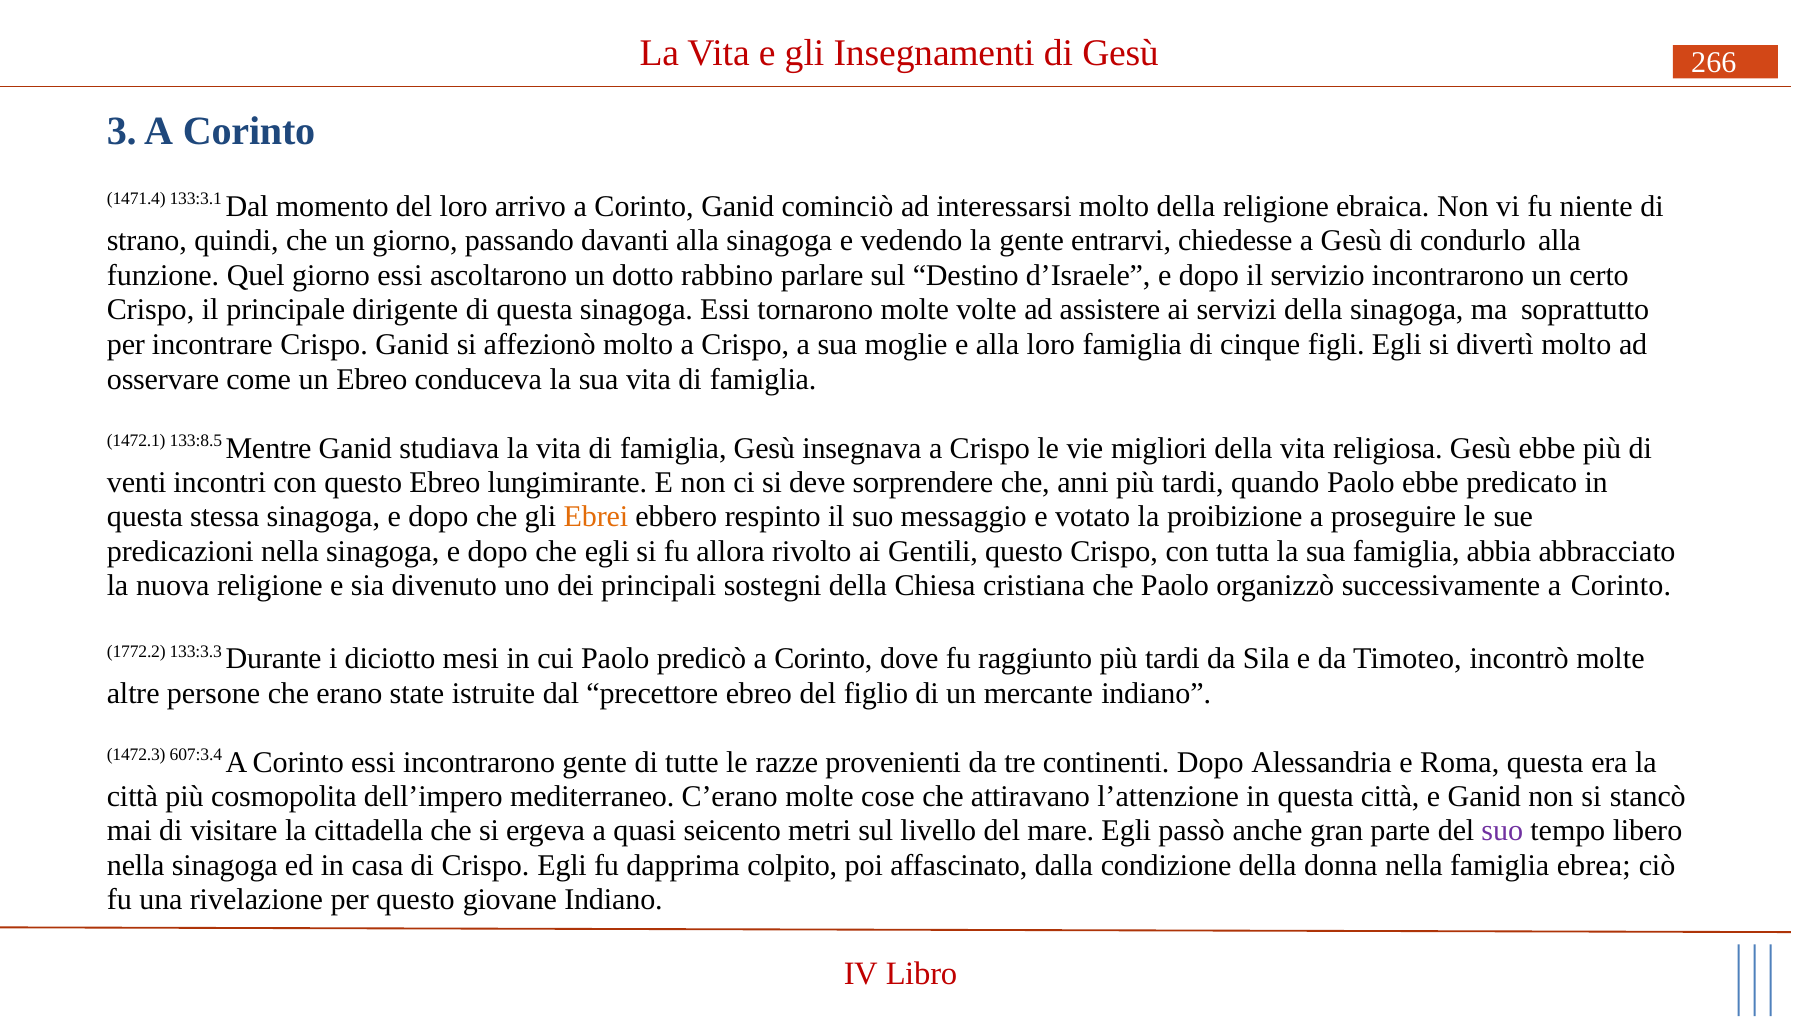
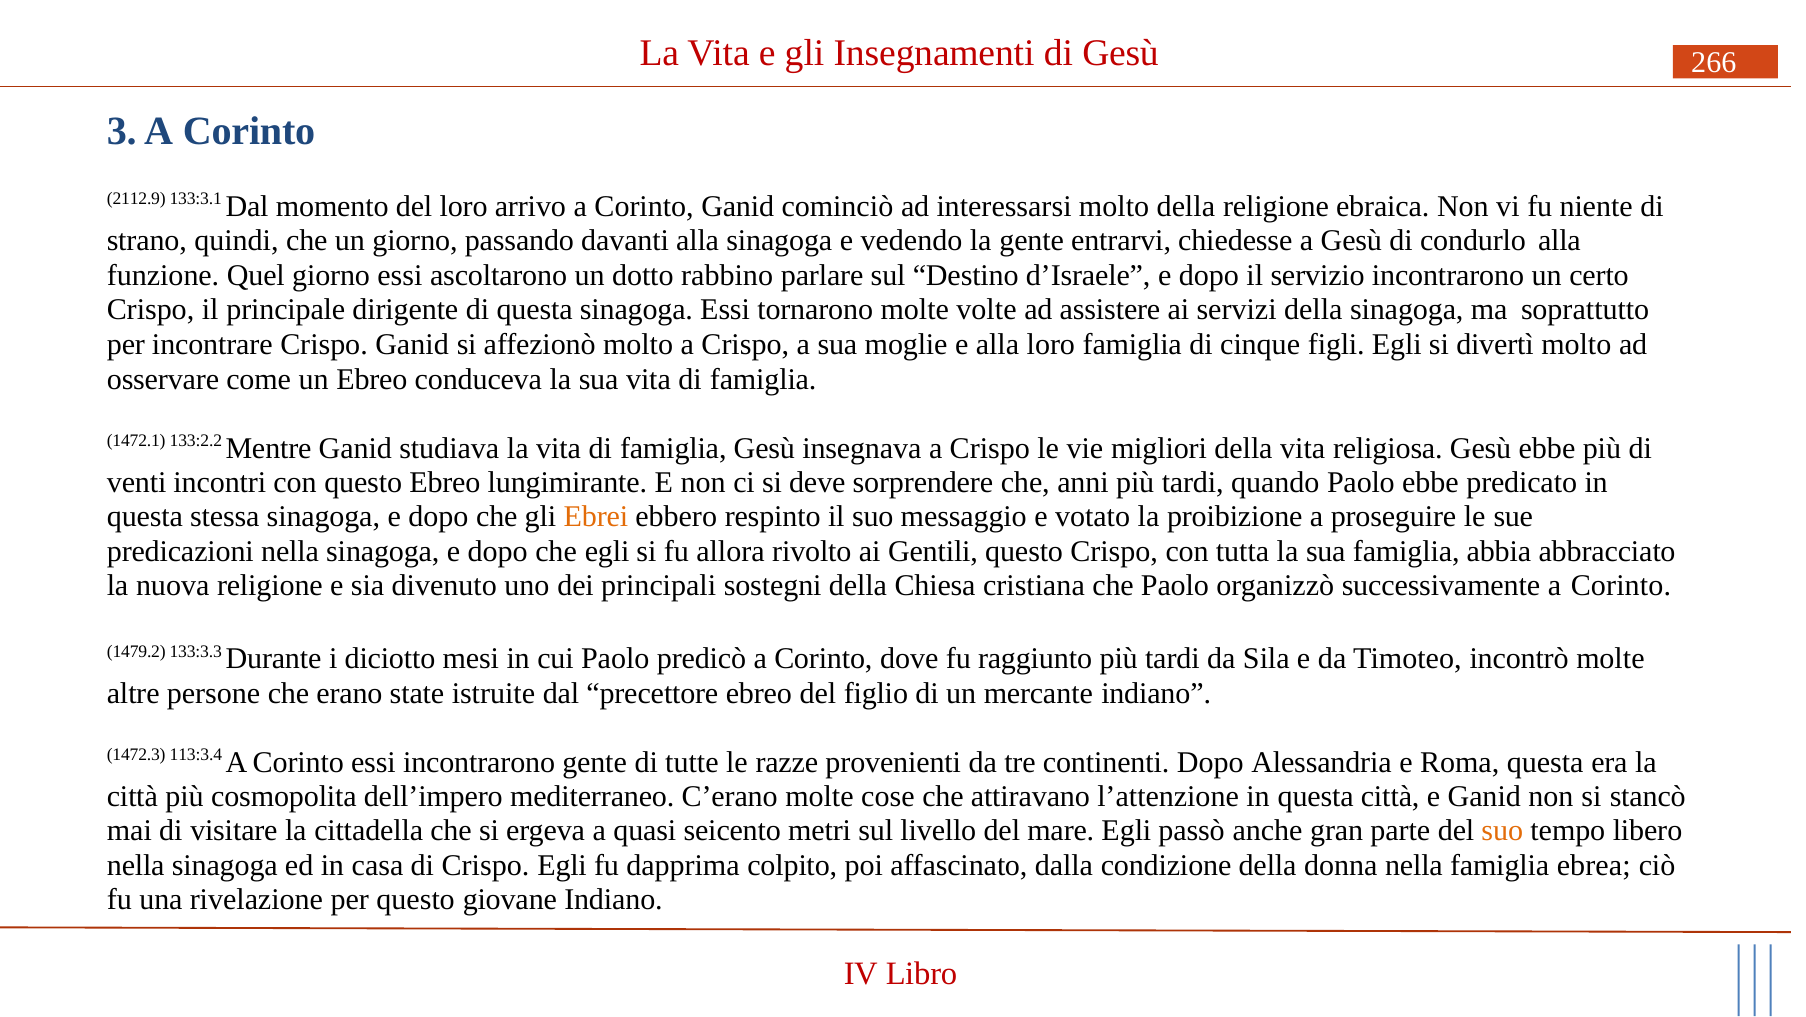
1471.4: 1471.4 -> 2112.9 (136, 199)
133:8.5: 133:8.5 -> 133:2.2 (196, 441)
1772.2: 1772.2 -> 1479.2 (136, 651)
607:3.4: 607:3.4 -> 113:3.4 (196, 755)
suo colour: purple -> orange (1502, 831)
